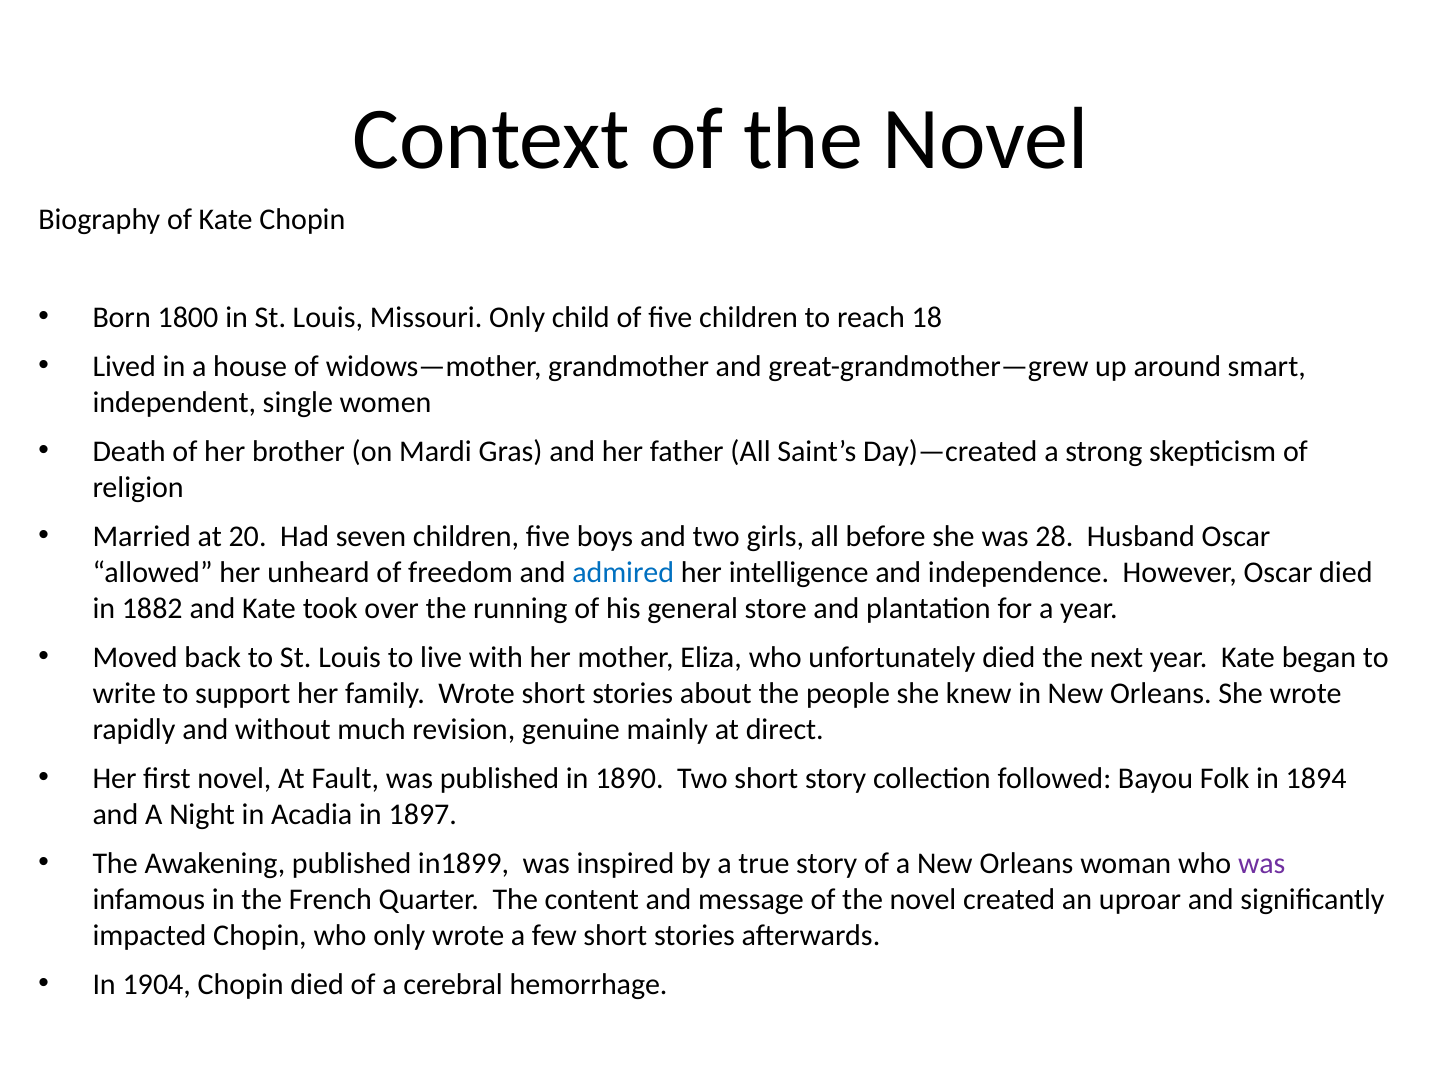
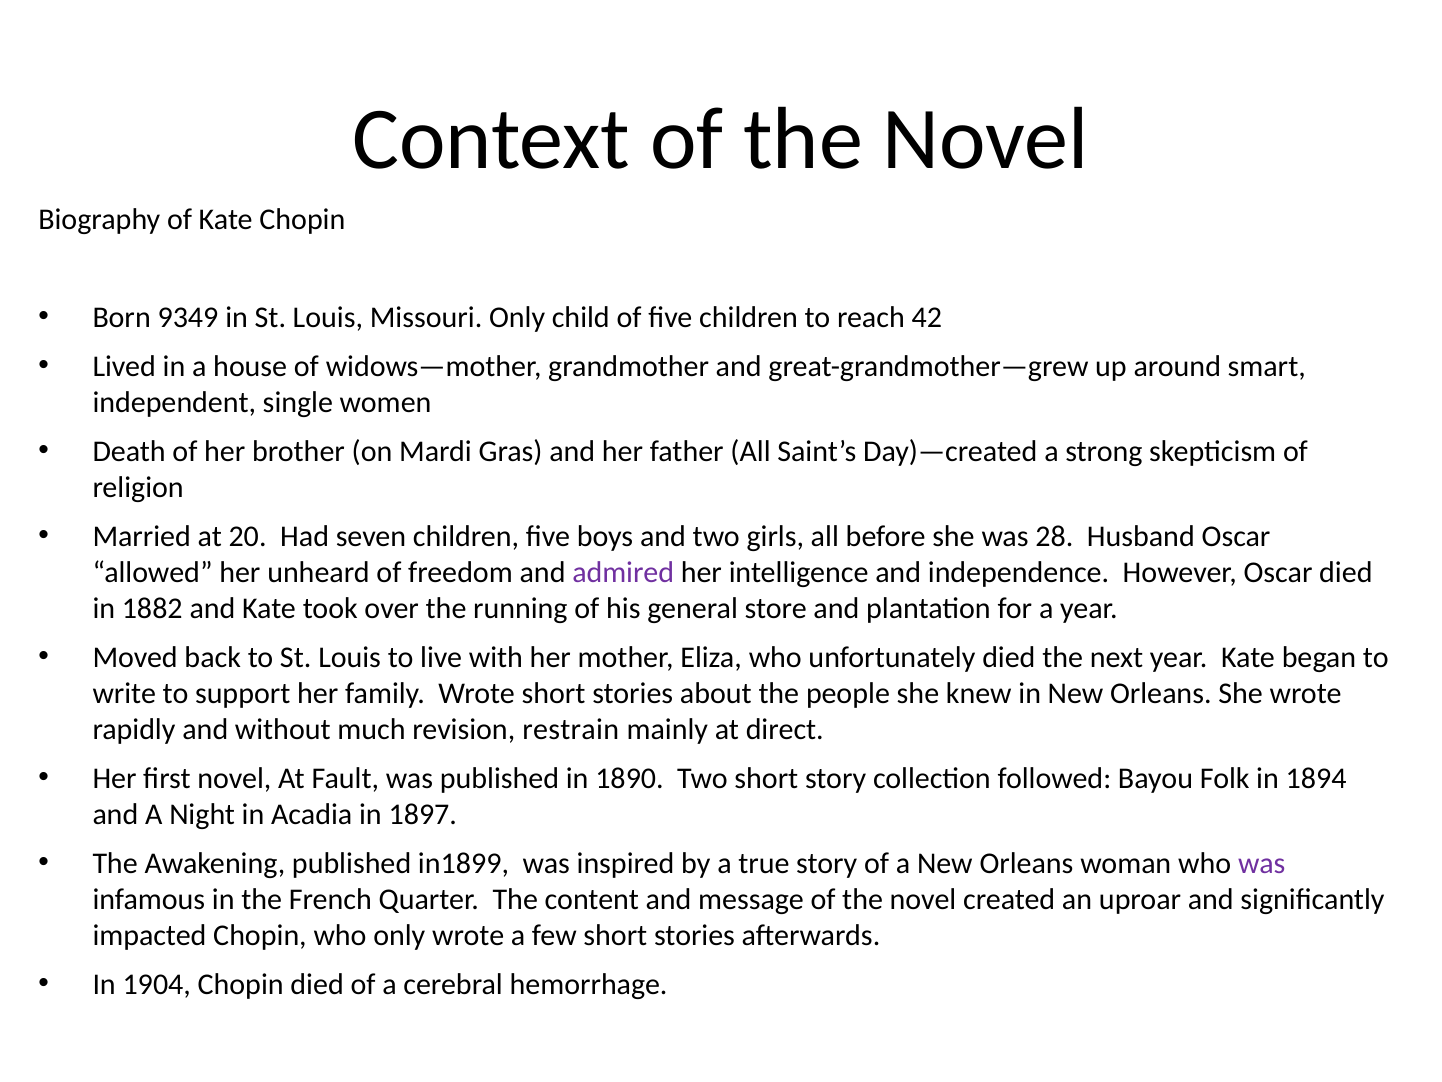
1800: 1800 -> 9349 (188, 317)
18: 18 -> 42 (927, 317)
admired colour: blue -> purple (623, 572)
genuine: genuine -> restrain (571, 729)
